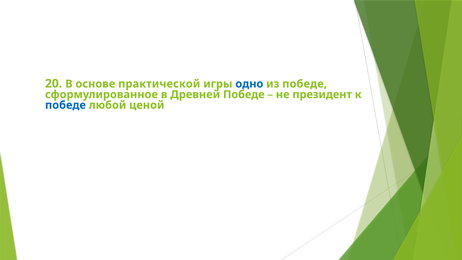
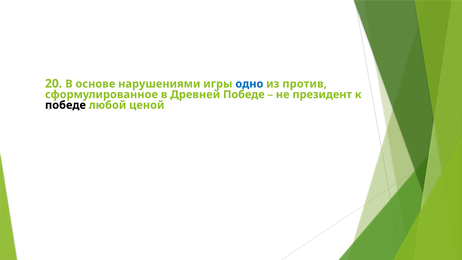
практической: практической -> нарушениями (159, 84)
из победе: победе -> против (305, 84)
победе colour: blue -> black (65, 105)
